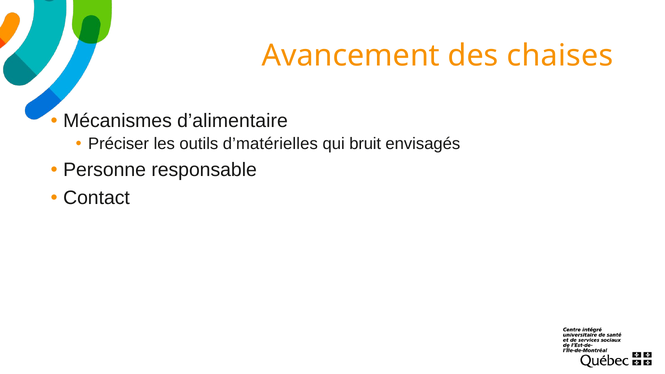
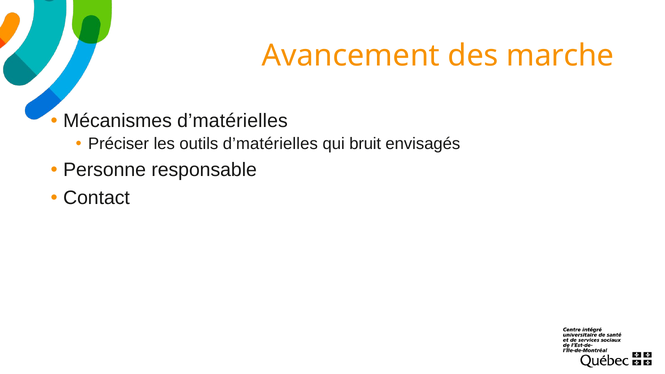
chaises: chaises -> marche (560, 56)
Mécanismes d’alimentaire: d’alimentaire -> d’matérielles (232, 121)
